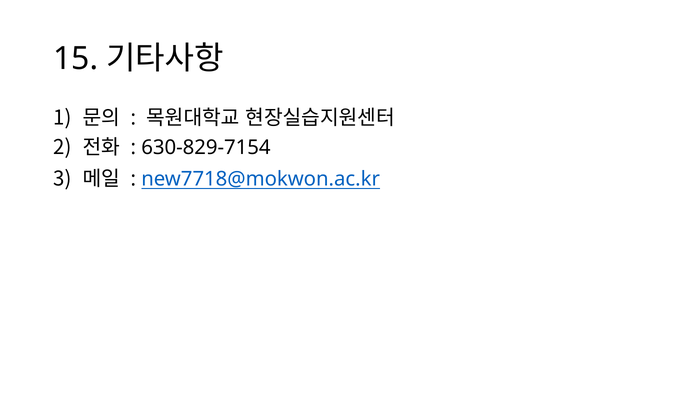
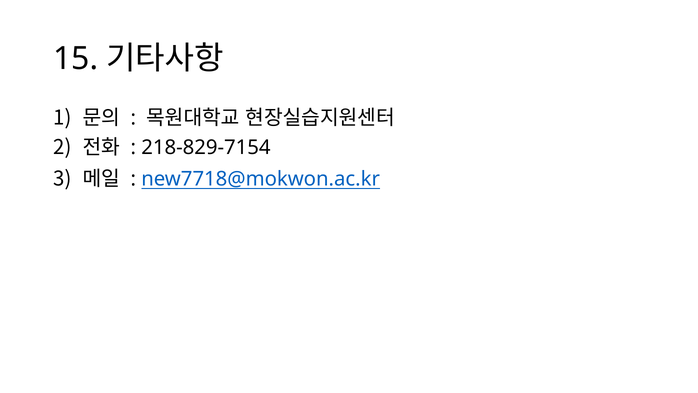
630-829-7154: 630-829-7154 -> 218-829-7154 (206, 147)
